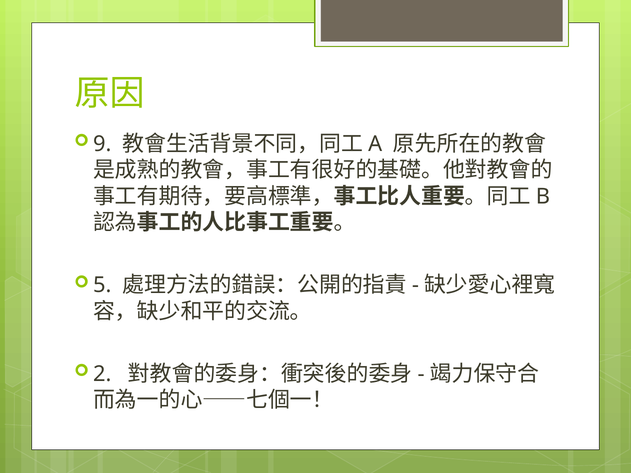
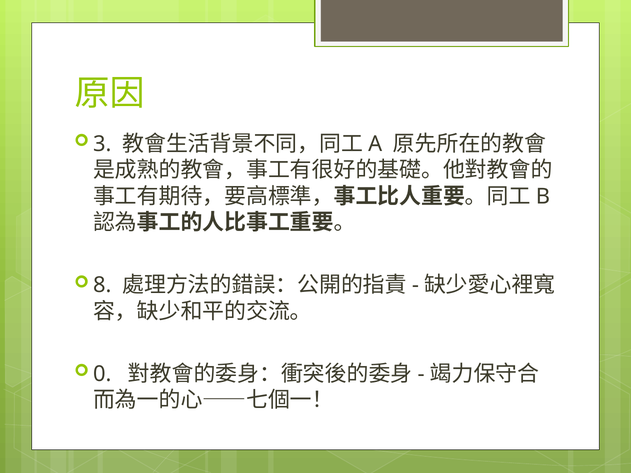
9: 9 -> 3 (102, 144)
5: 5 -> 8 (102, 285)
2: 2 -> 0 (102, 374)
